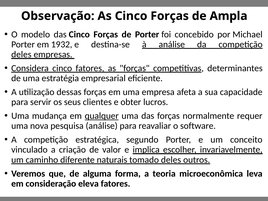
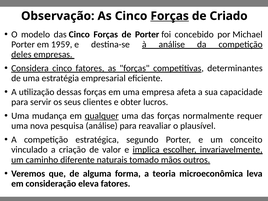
Forças underline: none -> present (170, 16)
Ampla: Ampla -> Criado (229, 16)
1932: 1932 -> 1959 (62, 44)
software: software -> plausível (198, 126)
tomado deles: deles -> mãos (171, 160)
